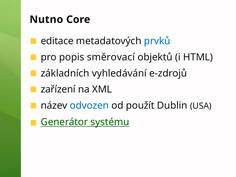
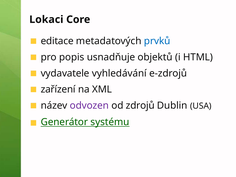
Nutno: Nutno -> Lokaci (46, 19)
směrovací: směrovací -> usnadňuje (111, 57)
základních: základních -> vydavatele (65, 73)
odvozen colour: blue -> purple (89, 106)
použít: použít -> zdrojů (140, 106)
